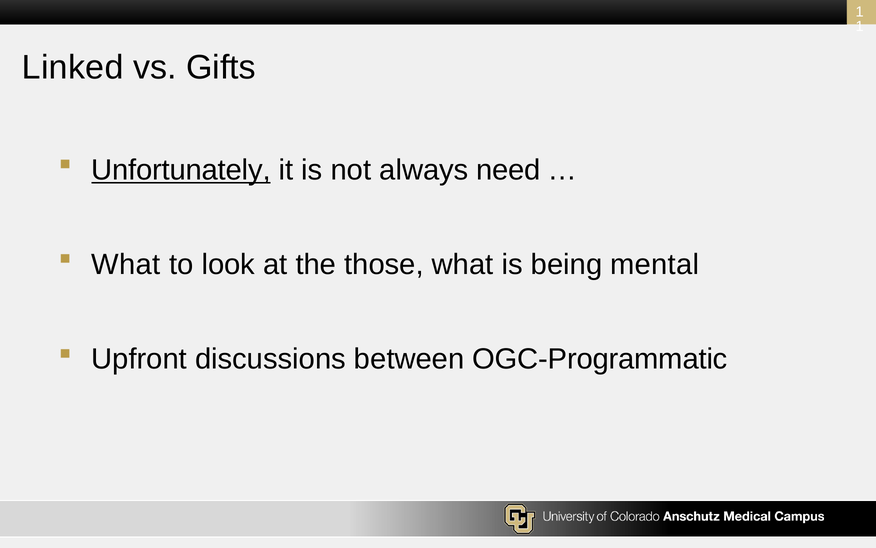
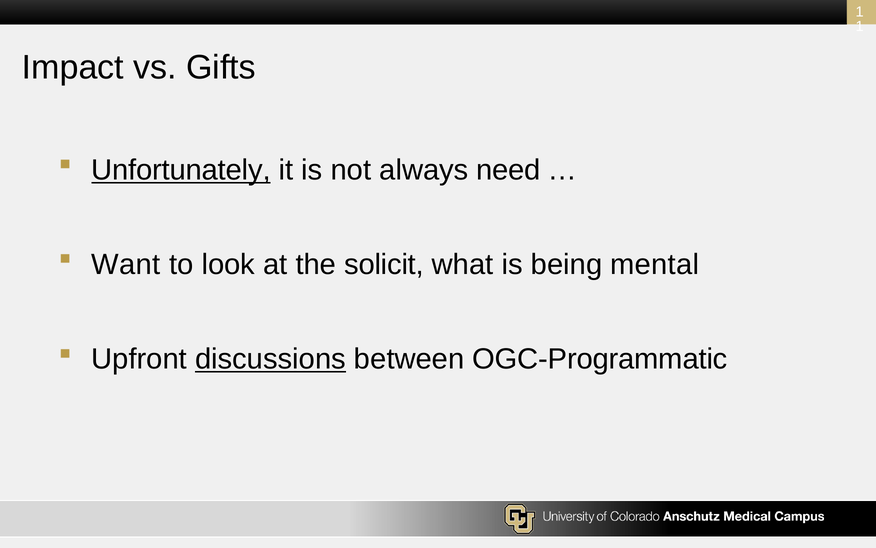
Linked: Linked -> Impact (73, 67)
What: What -> Want (126, 264)
those: those -> solicit (384, 264)
discussions underline: none -> present (270, 359)
